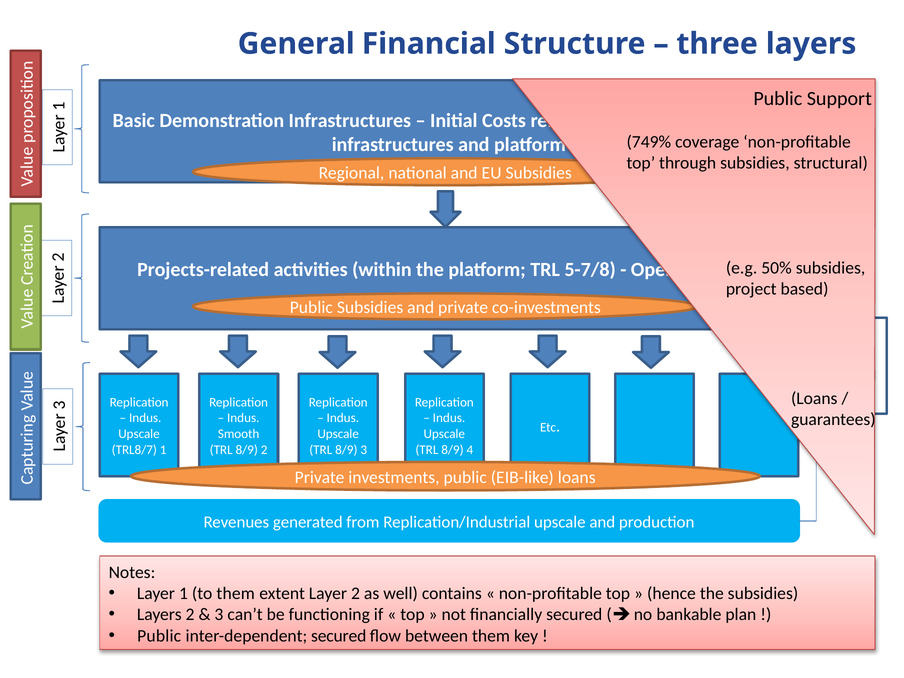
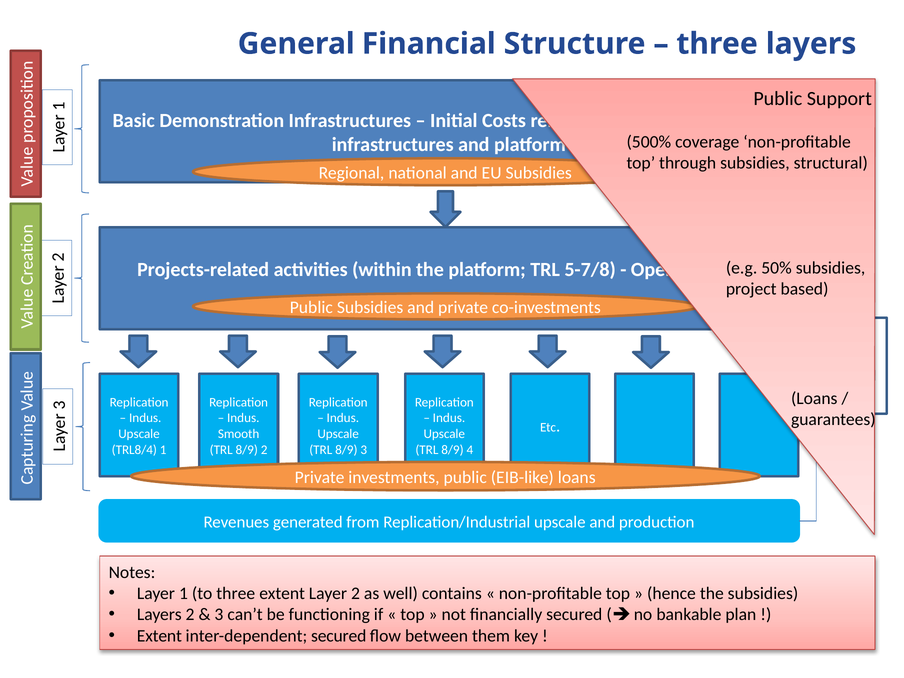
749%: 749% -> 500% (649, 142)
TRL8/7: TRL8/7 -> TRL8/4 (134, 450)
to them: them -> three (236, 594)
Public: Public -> Extent (159, 636)
